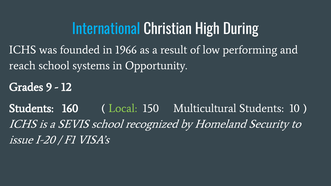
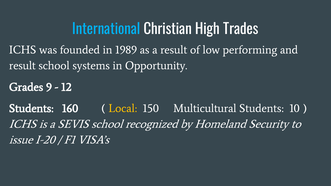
During: During -> Trades (241, 29)
1966: 1966 -> 1989 (126, 50)
reach: reach -> result (22, 66)
Local colour: light green -> yellow (123, 108)
